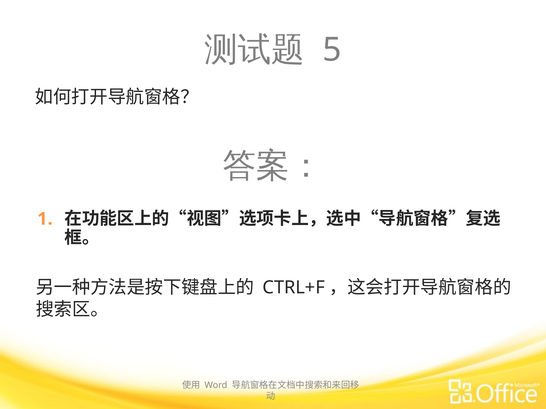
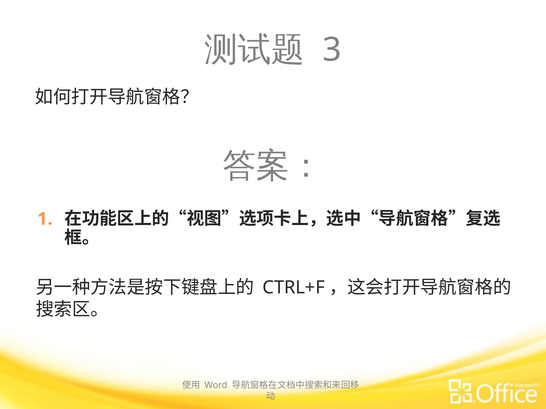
5: 5 -> 3 (332, 50)
